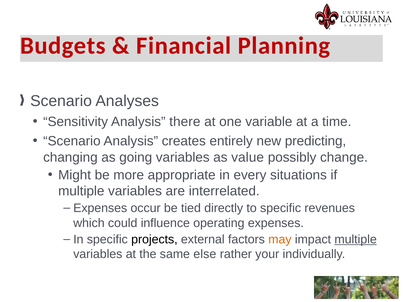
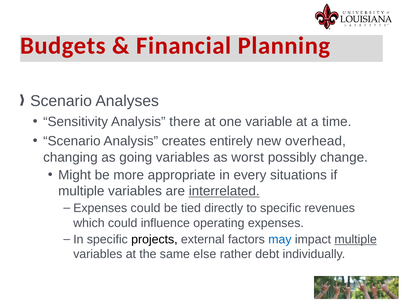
predicting: predicting -> overhead (315, 141)
value: value -> worst (248, 157)
interrelated underline: none -> present (224, 191)
Expenses occur: occur -> could (146, 208)
may colour: orange -> blue (280, 240)
your: your -> debt (267, 254)
